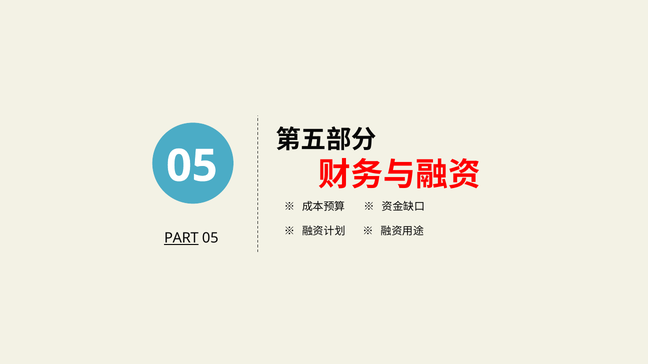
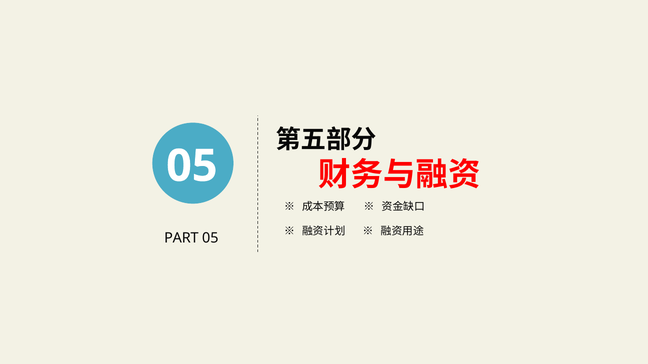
PART underline: present -> none (181, 239)
